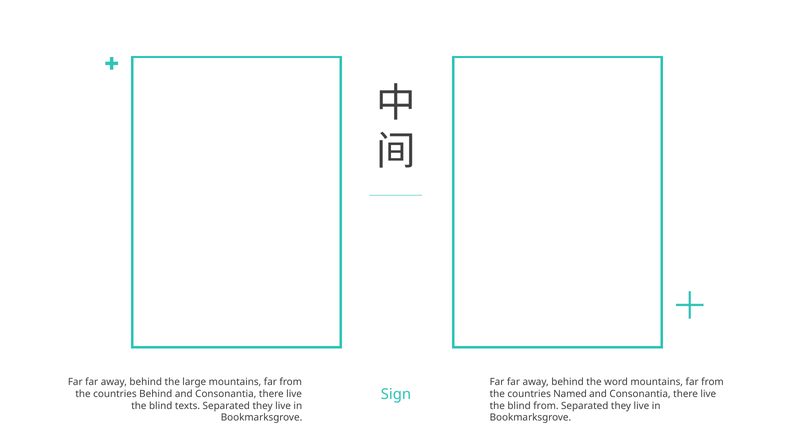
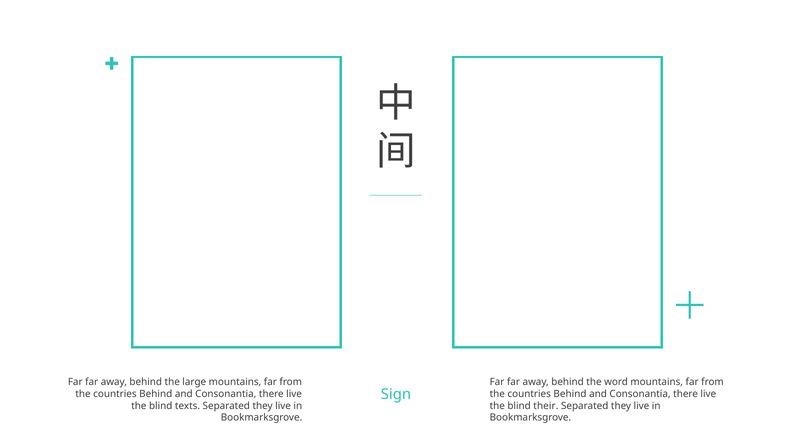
Named: Named -> Behind (570, 393)
blind from: from -> their (546, 405)
